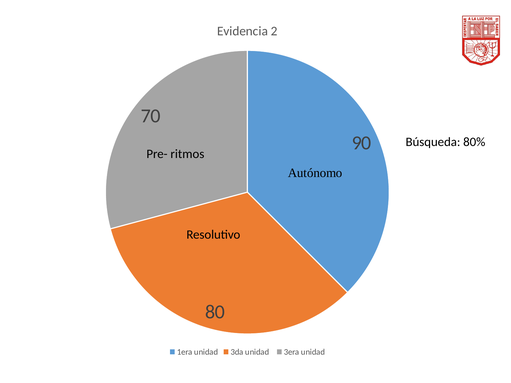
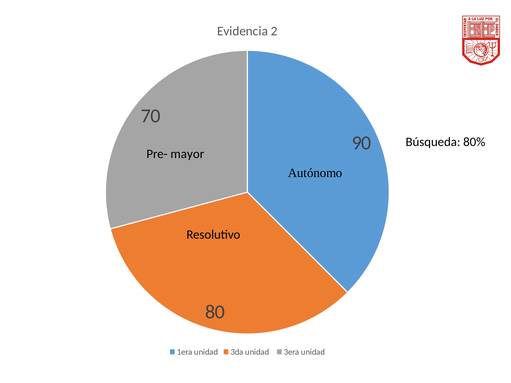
ritmos: ritmos -> mayor (187, 154)
